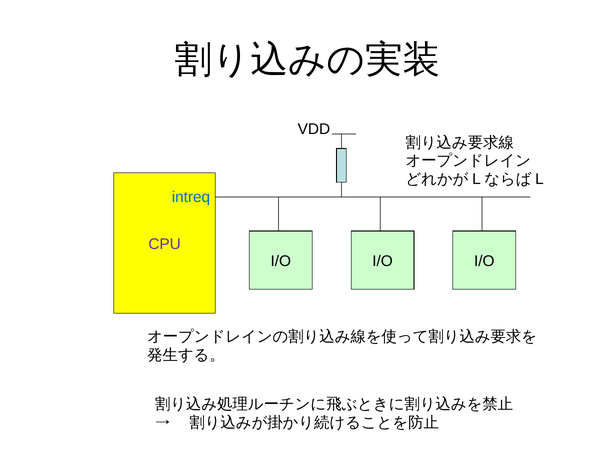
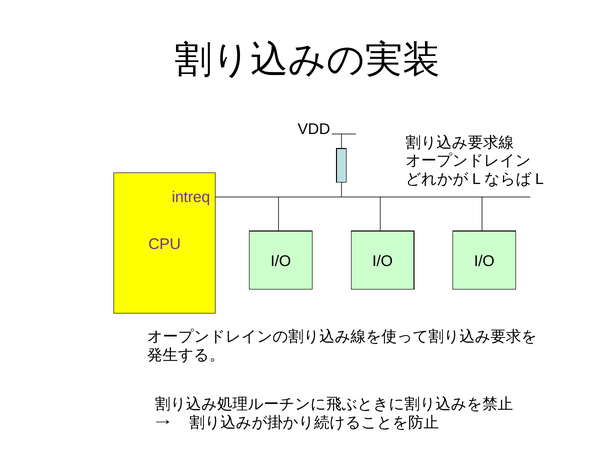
intreq colour: blue -> purple (191, 197)
